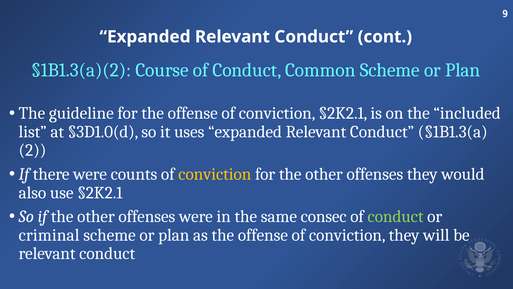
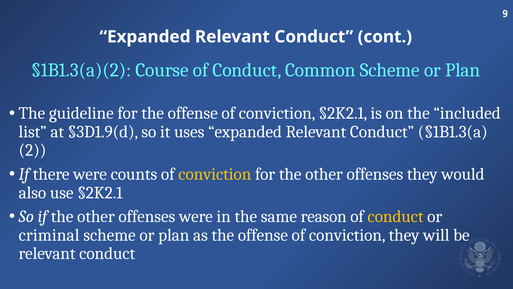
§3D1.0(d: §3D1.0(d -> §3D1.9(d (103, 132)
consec: consec -> reason (324, 216)
conduct colour: light green -> yellow (396, 216)
